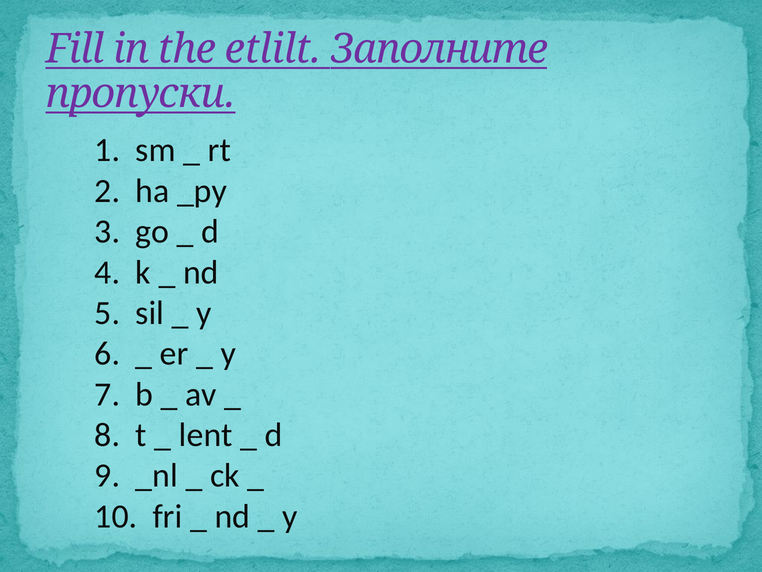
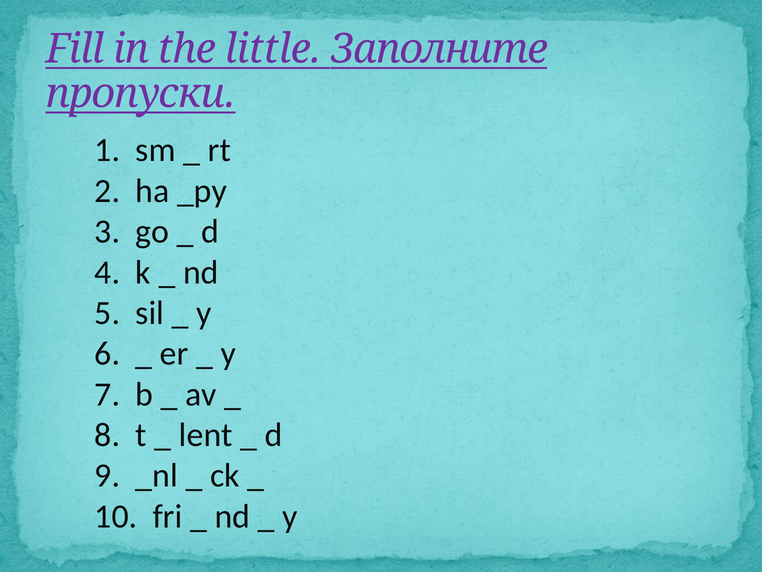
etlilt: etlilt -> little (273, 49)
